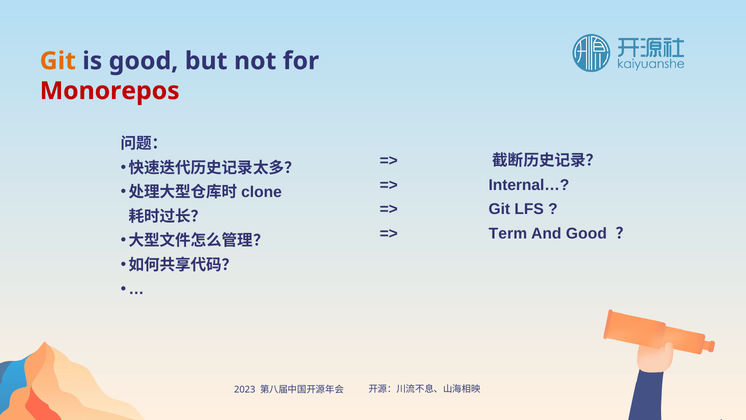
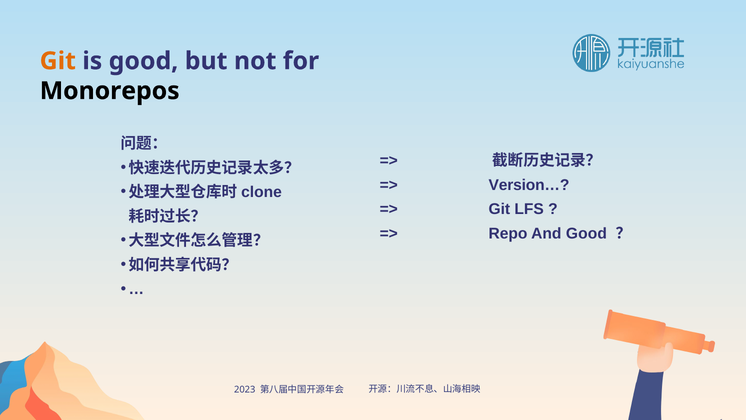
Monorepos colour: red -> black (110, 91)
Internal…: Internal… -> Version… (529, 185)
Term: Term -> Repo (508, 233)
